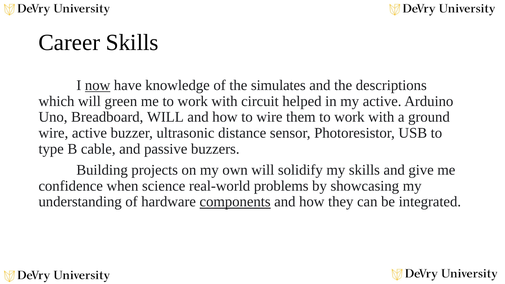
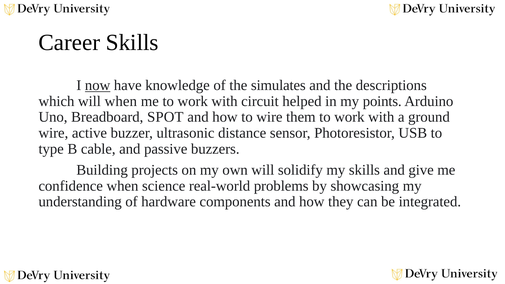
will green: green -> when (121, 101)
my active: active -> points (382, 101)
Breadboard WILL: WILL -> SPOT (165, 117)
components underline: present -> none (235, 202)
